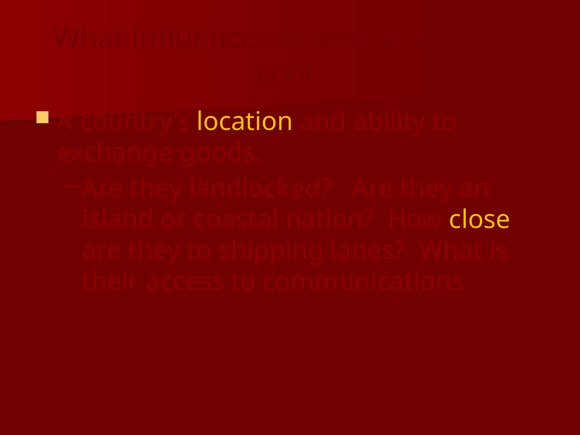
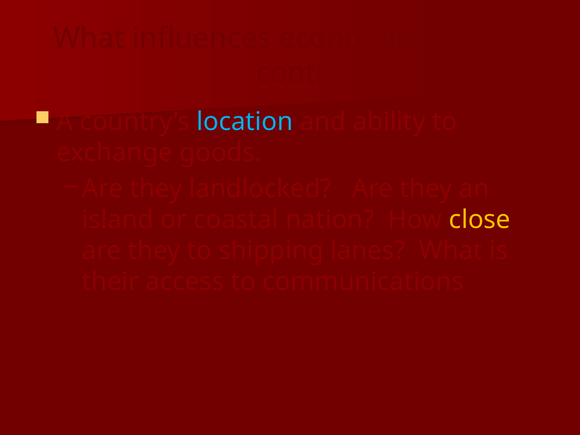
location colour: yellow -> light blue (245, 122)
